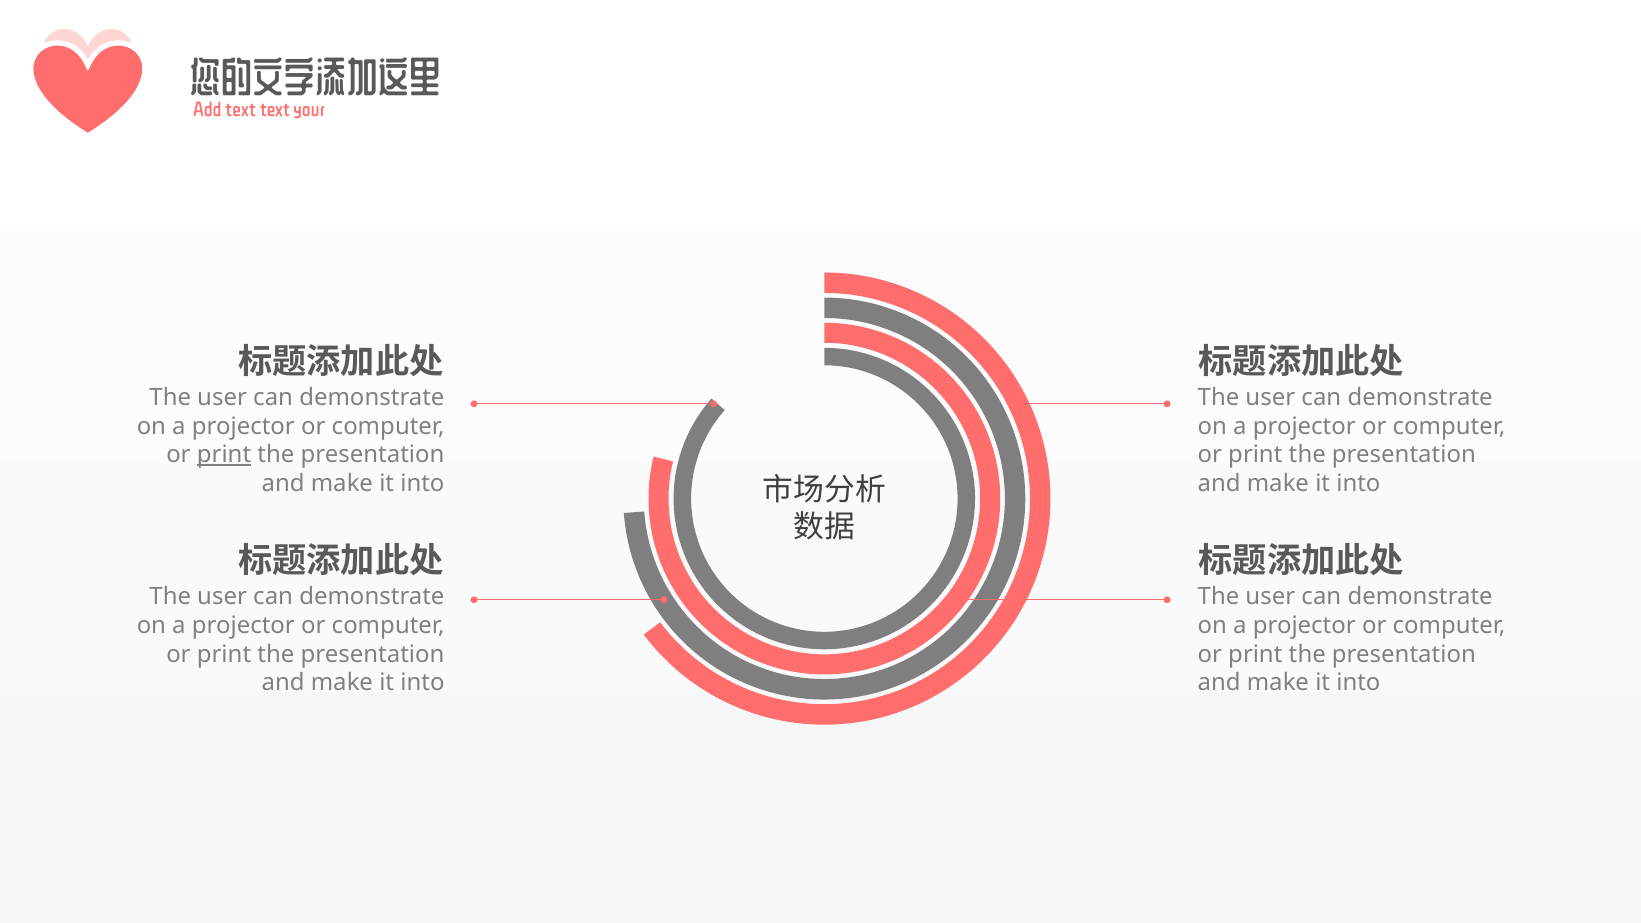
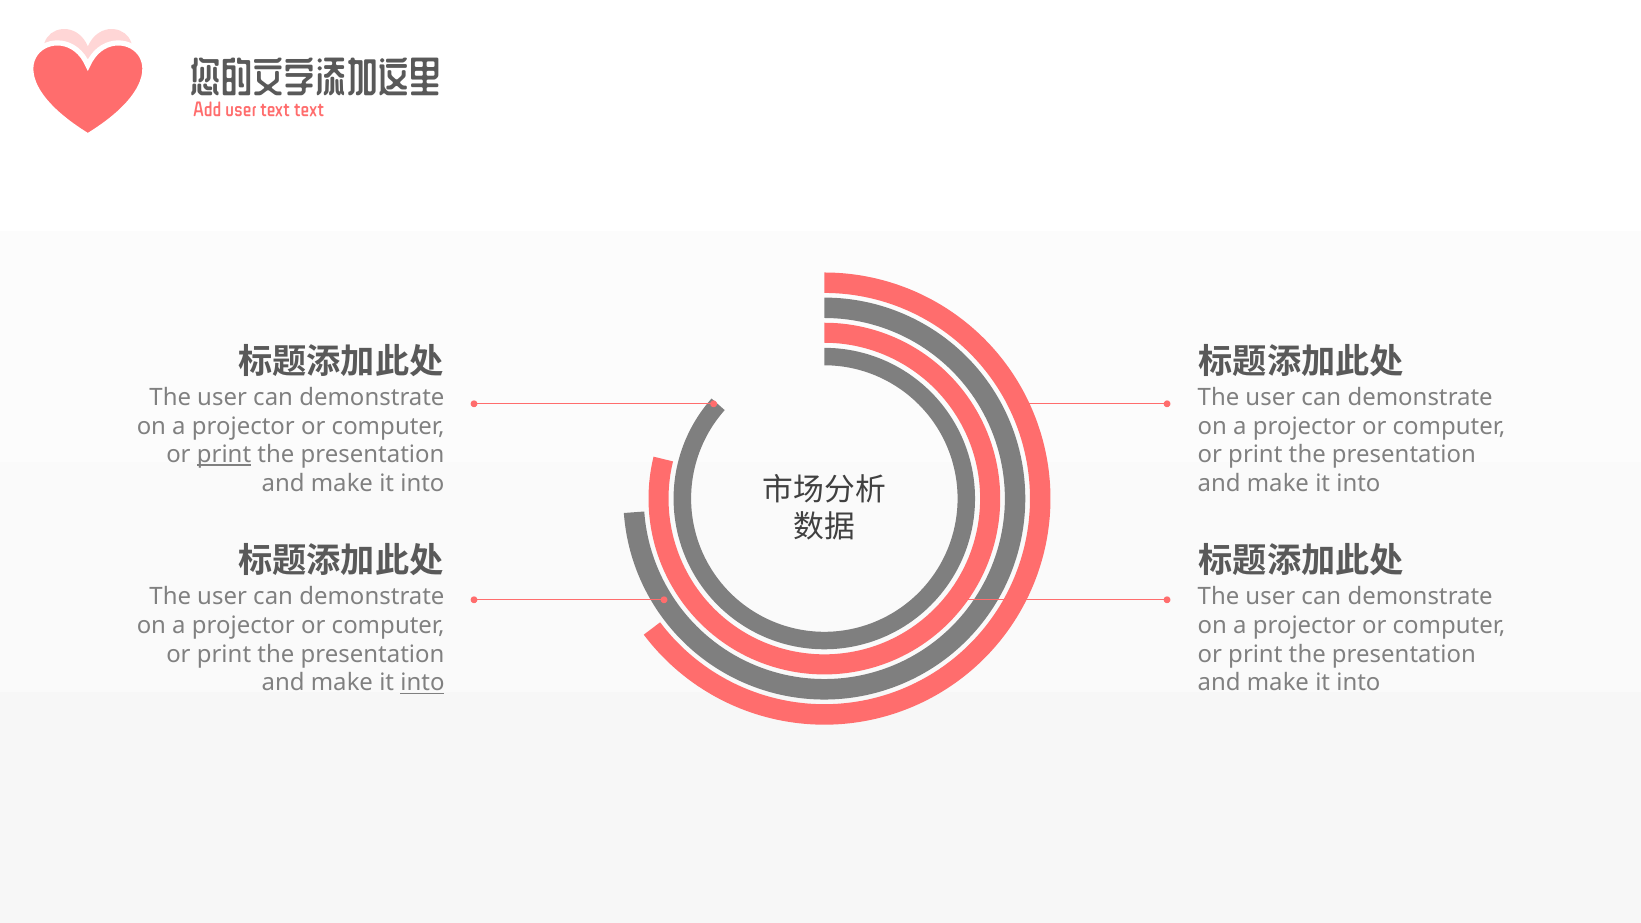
Add text: text -> user (241, 110)
text your: your -> text (309, 110)
into underline: none -> present (422, 683)
